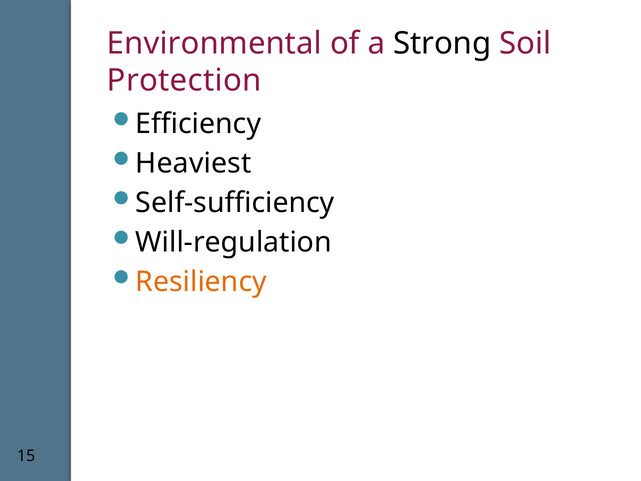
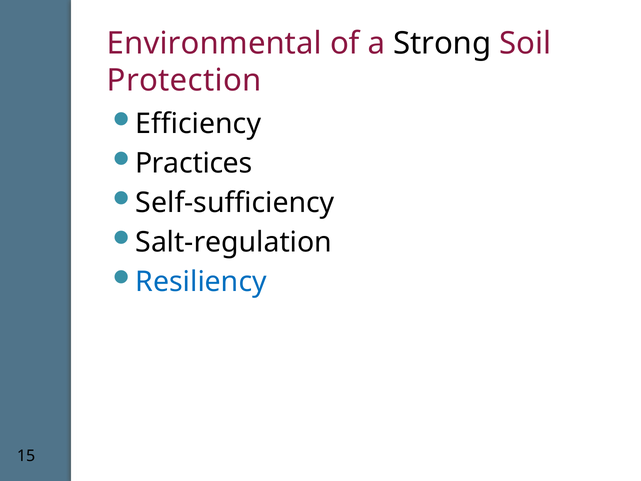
Heaviest: Heaviest -> Practices (194, 163)
Will-regulation: Will-regulation -> Salt-regulation (234, 242)
Resiliency colour: orange -> blue (201, 282)
